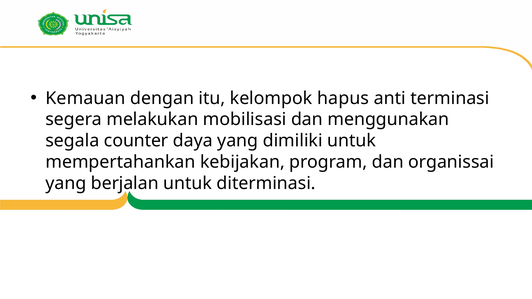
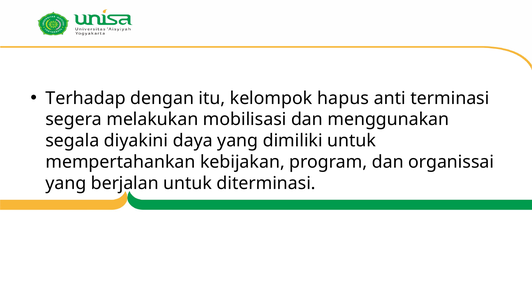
Kemauan: Kemauan -> Terhadap (86, 98)
counter: counter -> diyakini (136, 141)
